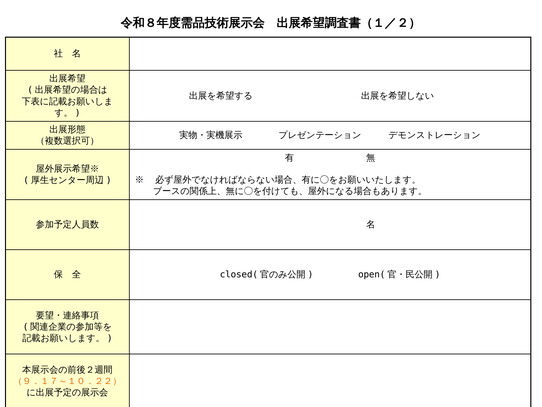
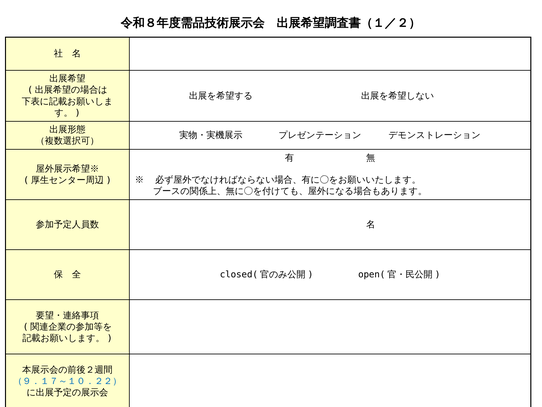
（９．１７～１０．２２） colour: orange -> blue (67, 381)
